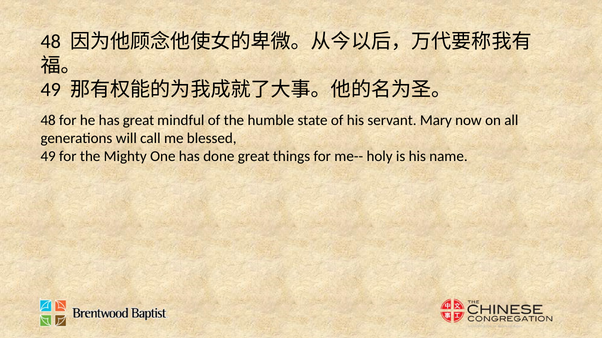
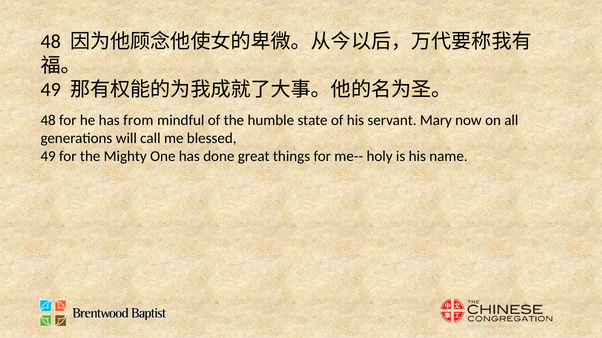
has great: great -> from (138, 120)
